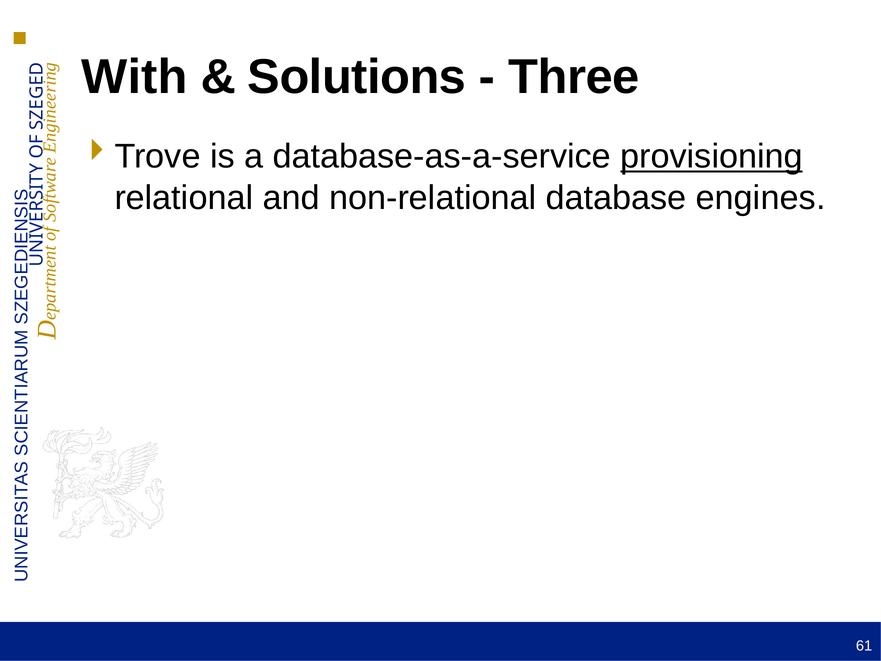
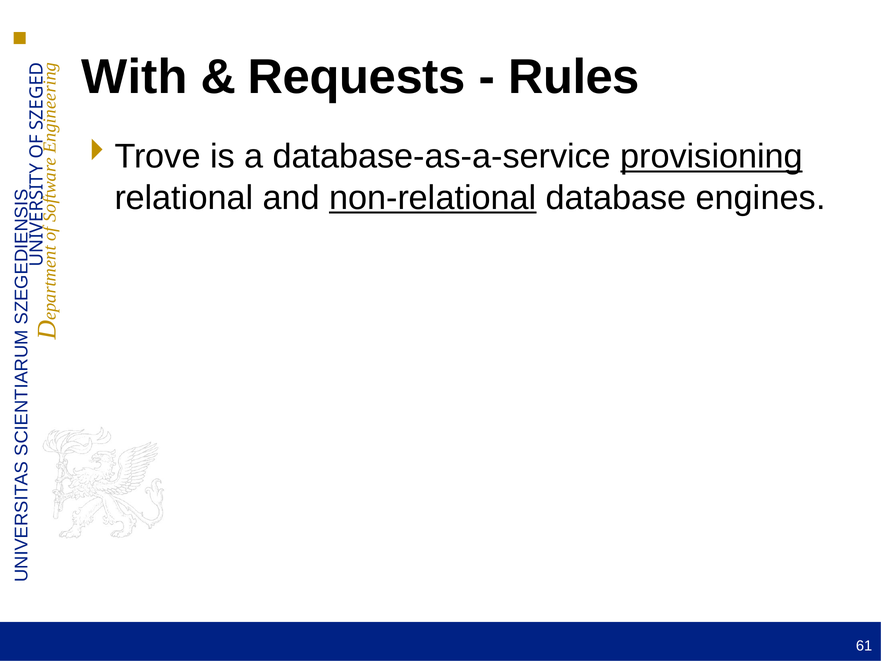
Solutions: Solutions -> Requests (357, 77)
Three: Three -> Rules (574, 77)
non-relational underline: none -> present (433, 198)
